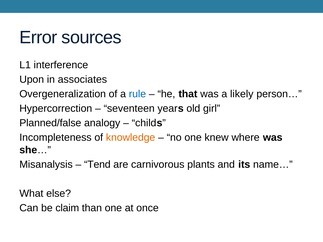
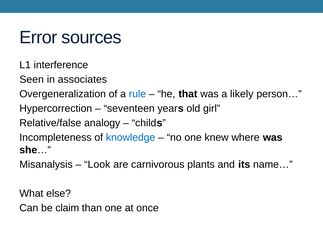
Upon: Upon -> Seen (32, 80)
Planned/false: Planned/false -> Relative/false (50, 123)
knowledge colour: orange -> blue (131, 138)
Tend: Tend -> Look (97, 165)
